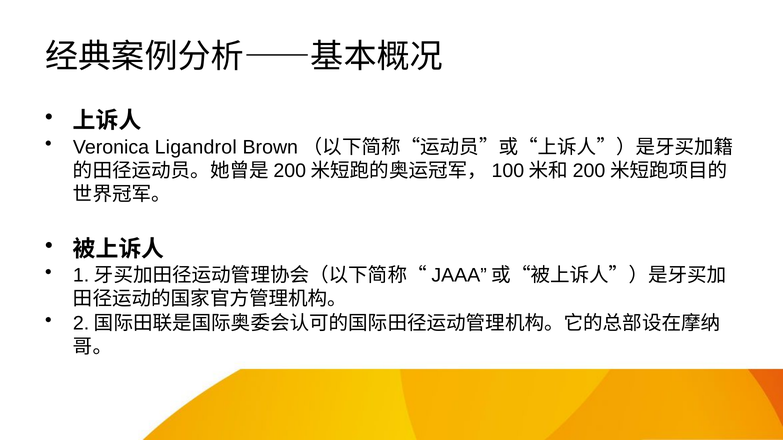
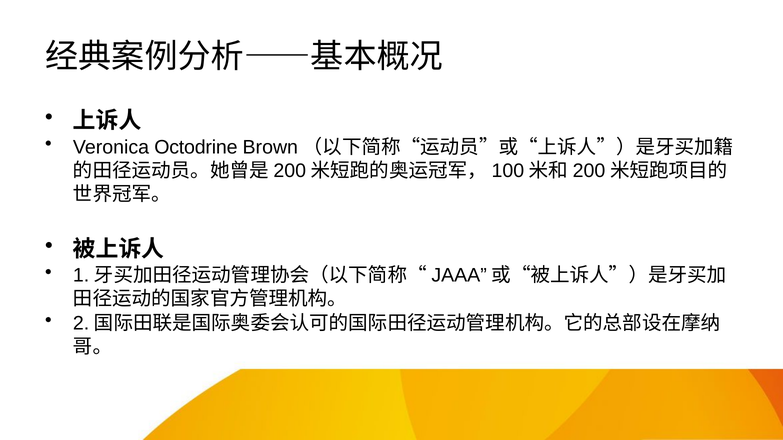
Ligandrol: Ligandrol -> Octodrine (196, 147)
